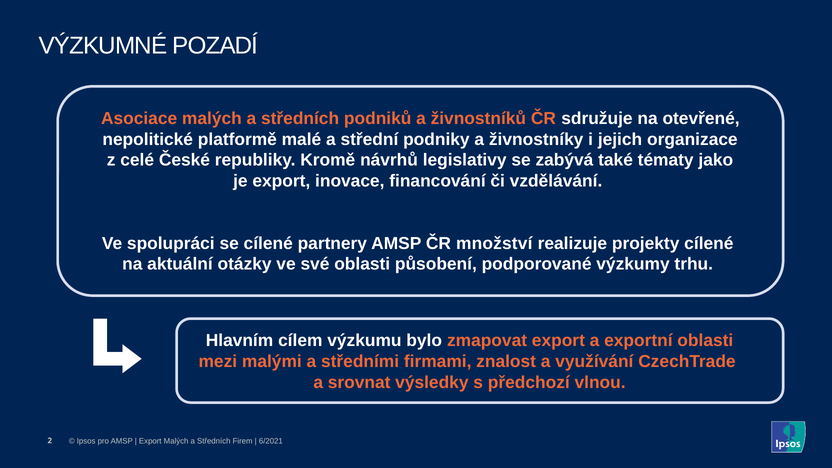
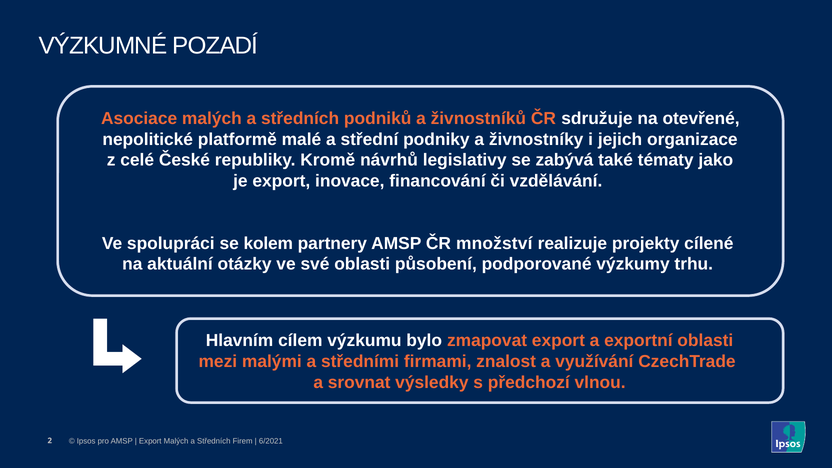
se cílené: cílené -> kolem (268, 243)
